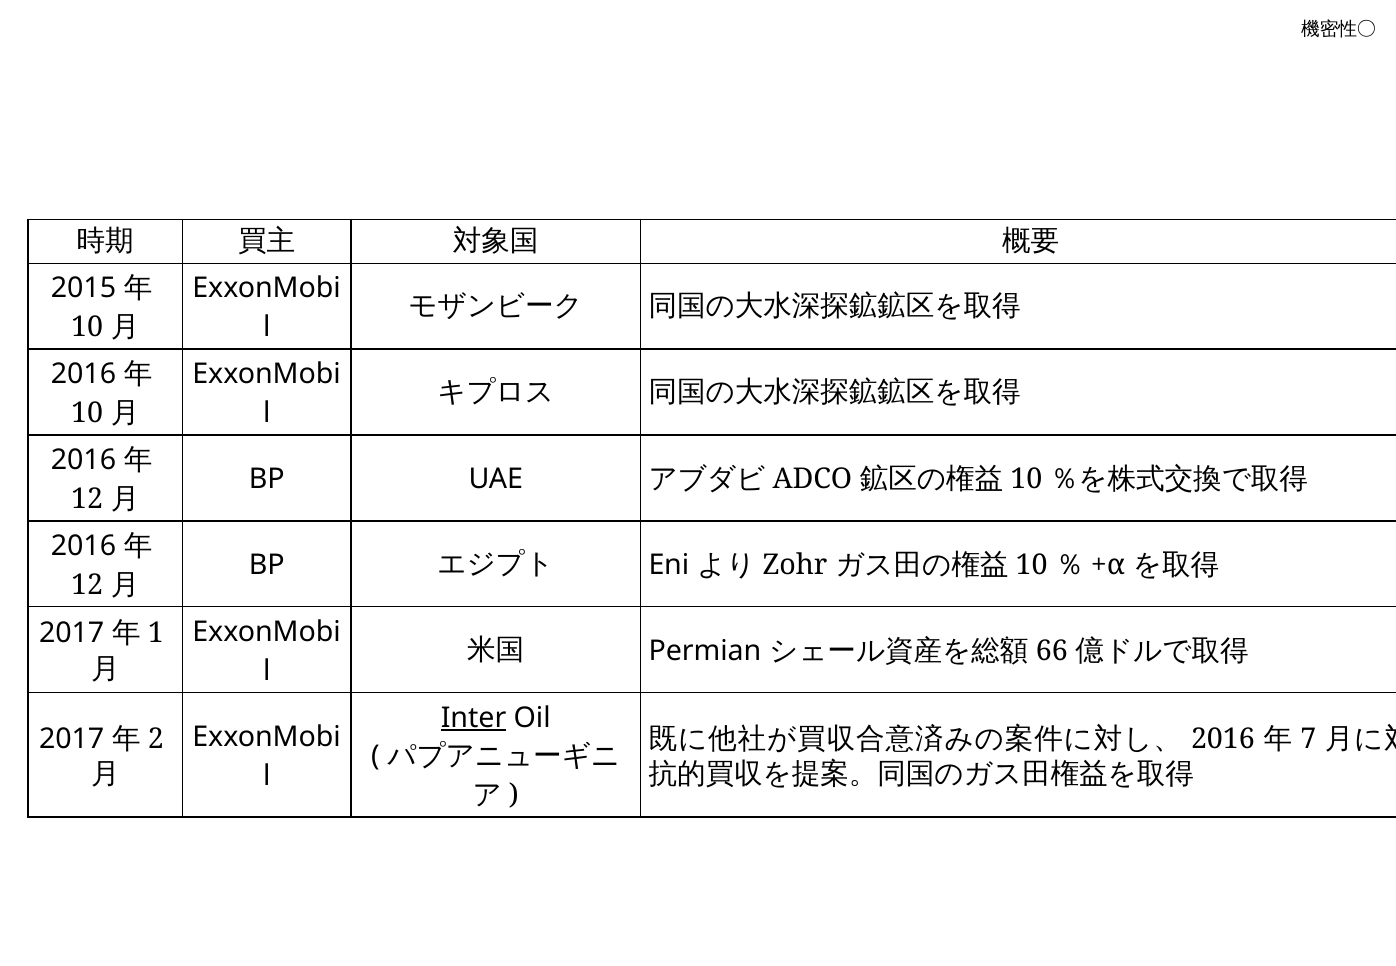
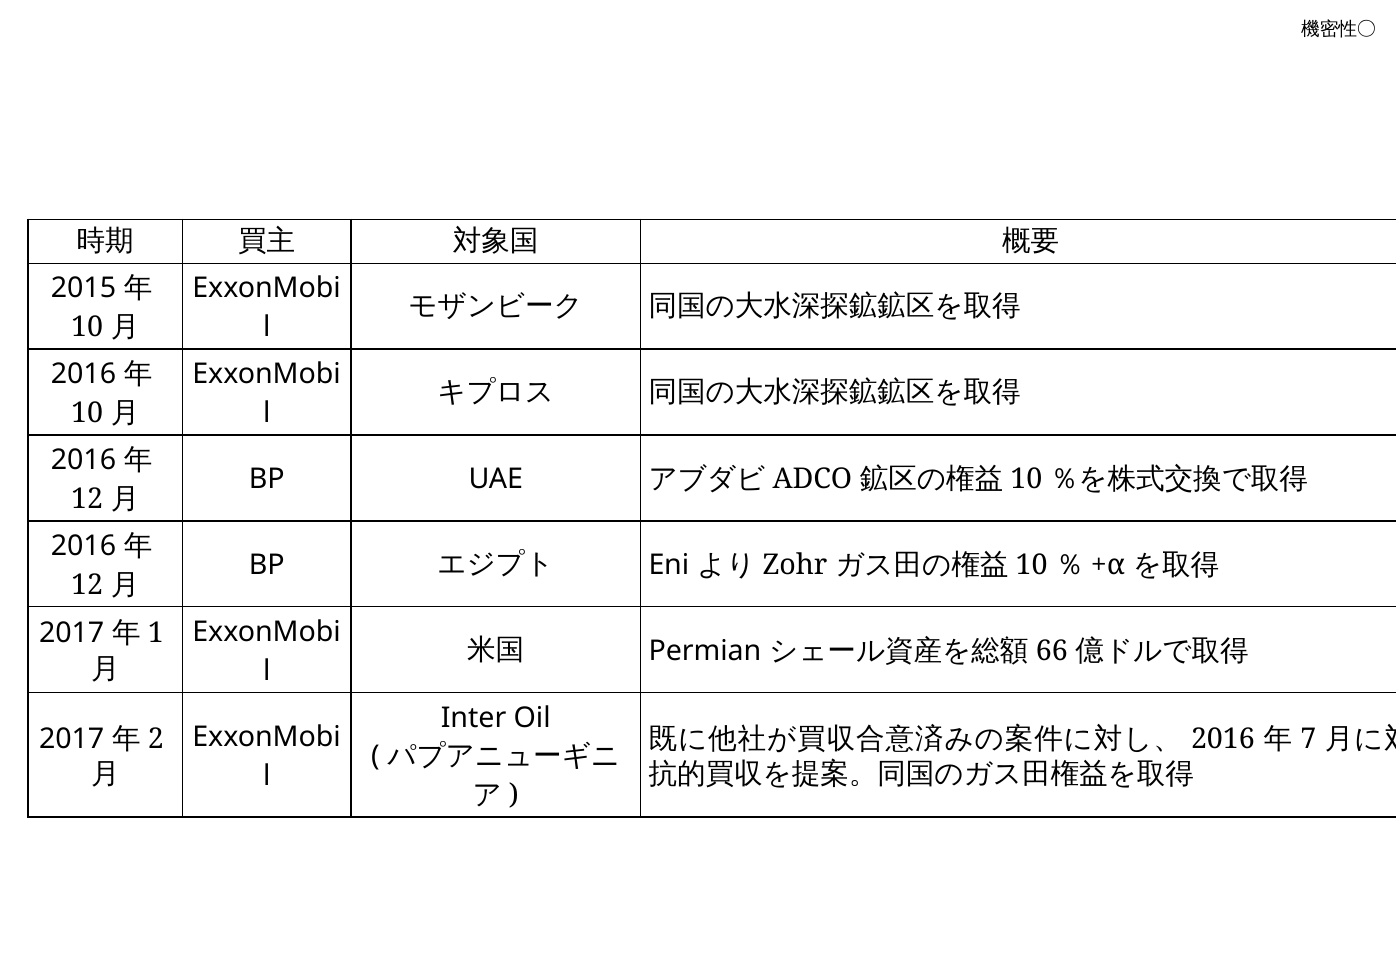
Inter underline: present -> none (474, 718)
